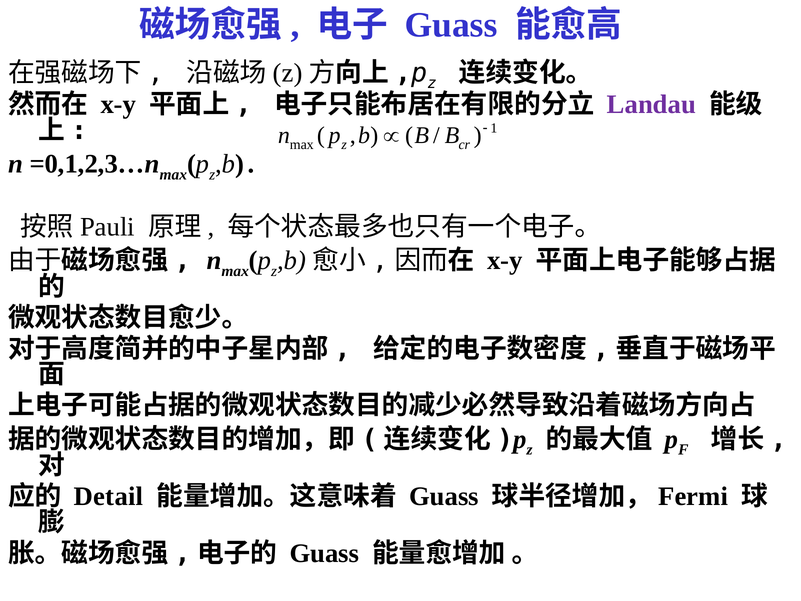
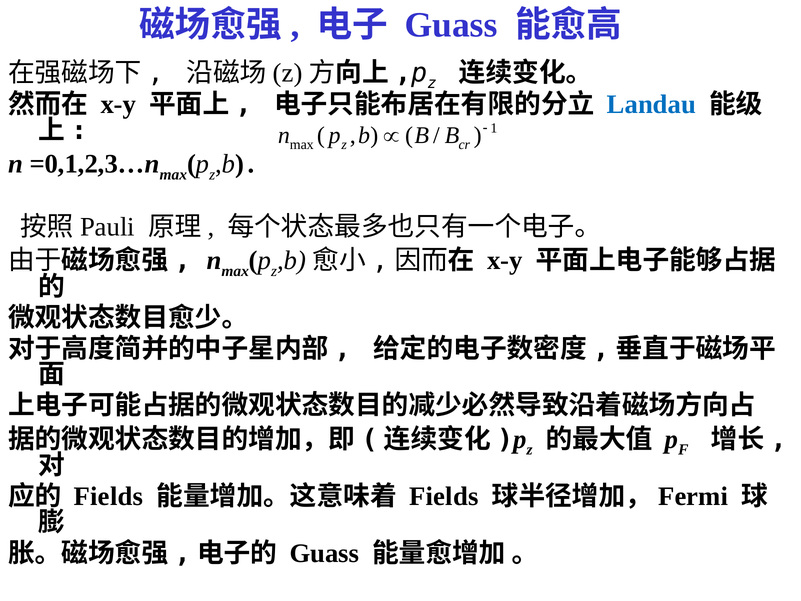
Landau colour: purple -> blue (651, 105)
Detail: Detail -> Fields (108, 496)
Guass: Guass -> Fields (444, 496)
